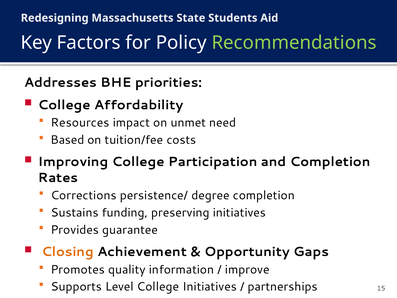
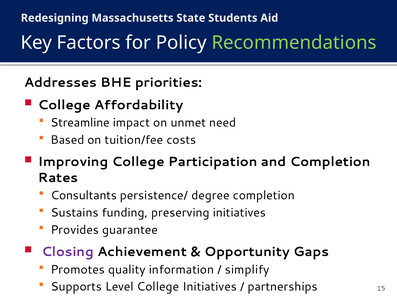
Resources: Resources -> Streamline (80, 123)
Corrections: Corrections -> Consultants (84, 195)
Closing colour: orange -> purple (68, 252)
improve: improve -> simplify (247, 269)
